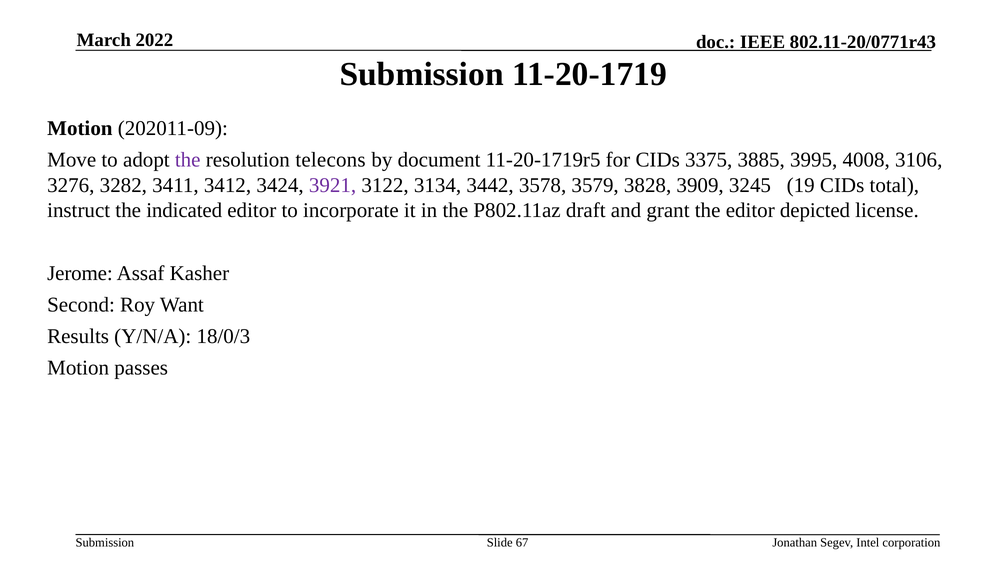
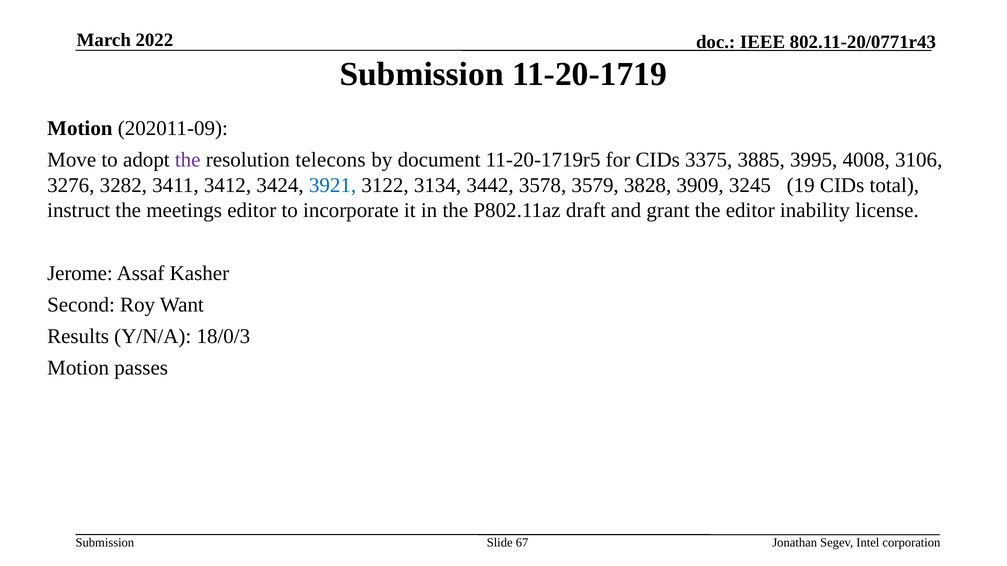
3921 colour: purple -> blue (333, 185)
indicated: indicated -> meetings (184, 210)
depicted: depicted -> inability (815, 210)
